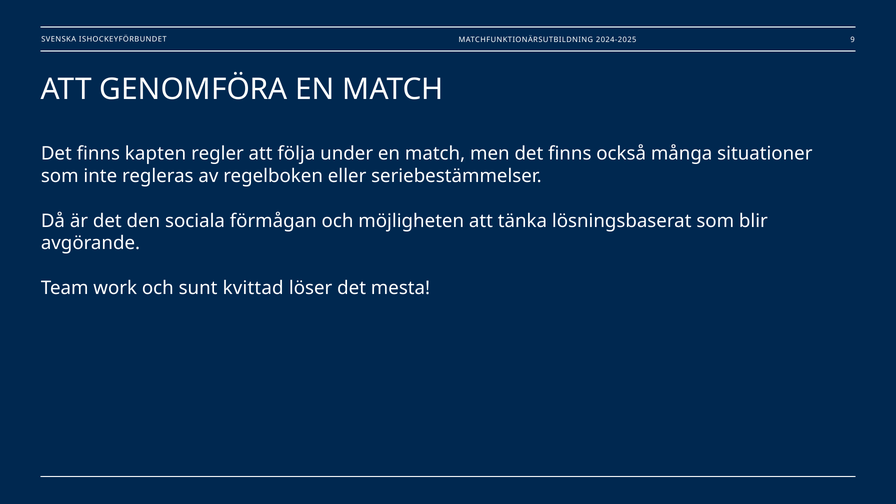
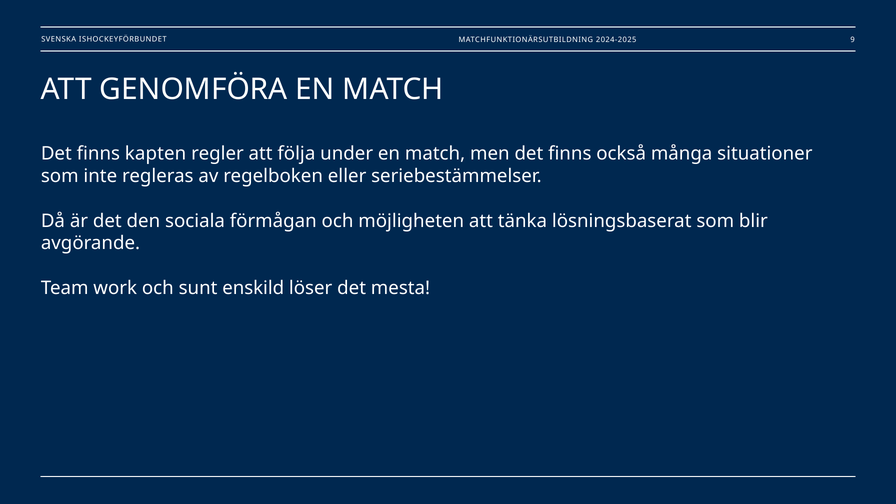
kvittad: kvittad -> enskild (253, 288)
